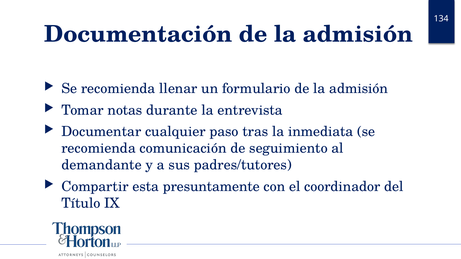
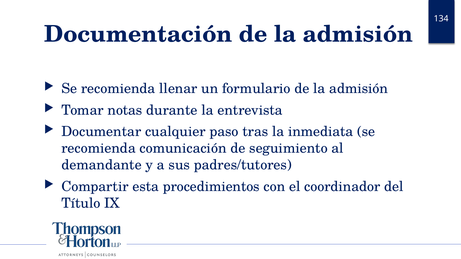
presuntamente: presuntamente -> procedimientos (211, 187)
